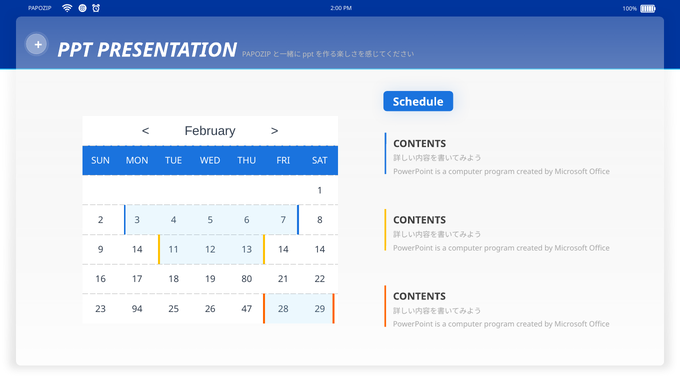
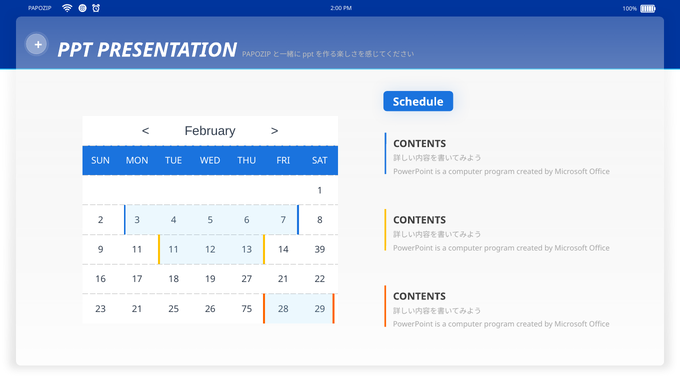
9 14: 14 -> 11 (137, 250)
14 14: 14 -> 39 (320, 250)
80: 80 -> 27 (247, 280)
23 94: 94 -> 21 (137, 309)
47: 47 -> 75 (247, 309)
